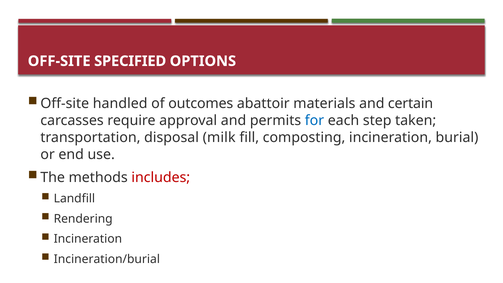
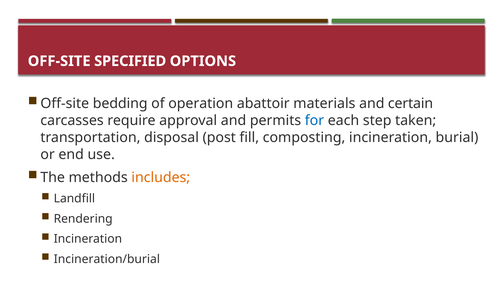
handled: handled -> bedding (120, 103)
outcomes: outcomes -> operation (201, 103)
milk: milk -> post (219, 137)
includes colour: red -> orange (161, 177)
